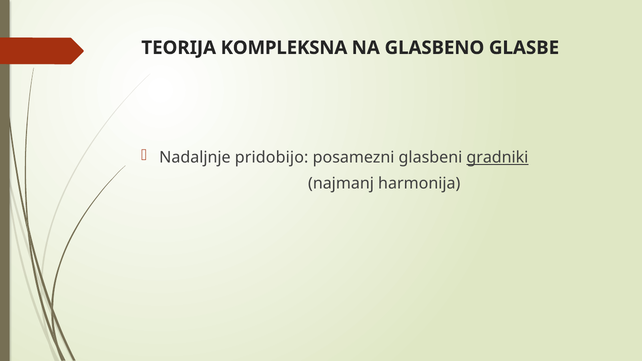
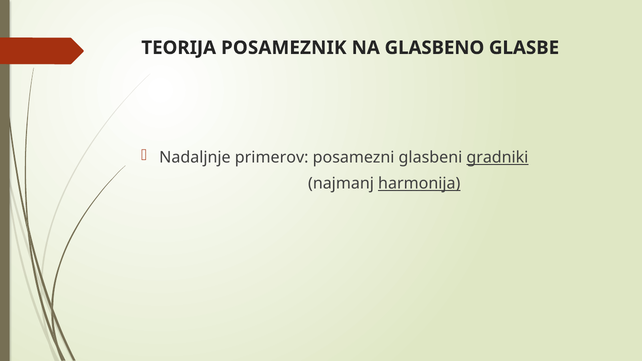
KOMPLEKSNA: KOMPLEKSNA -> POSAMEZNIK (284, 48)
pridobijo: pridobijo -> primerov (272, 158)
harmonija underline: none -> present (419, 184)
